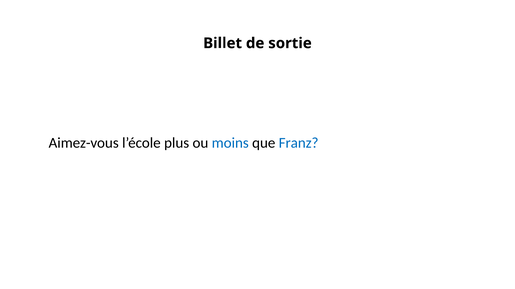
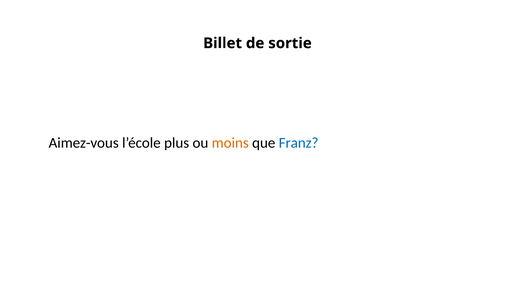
moins colour: blue -> orange (230, 143)
